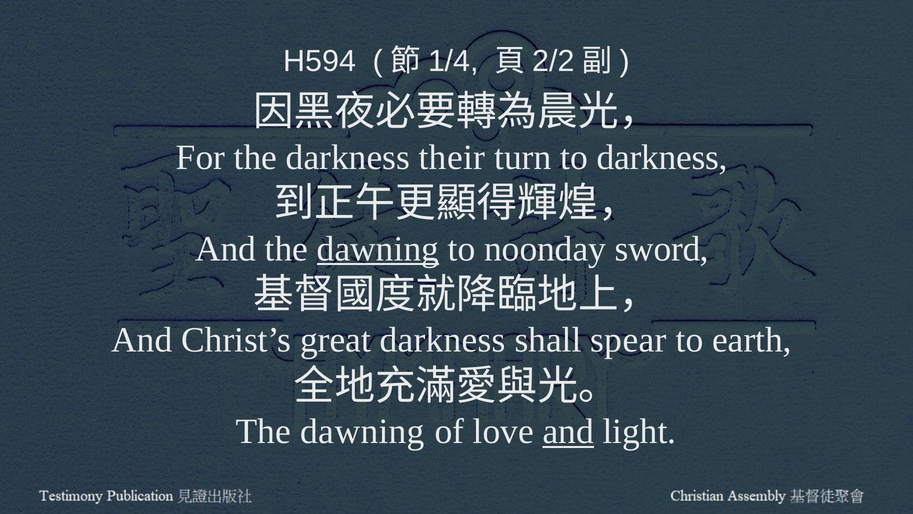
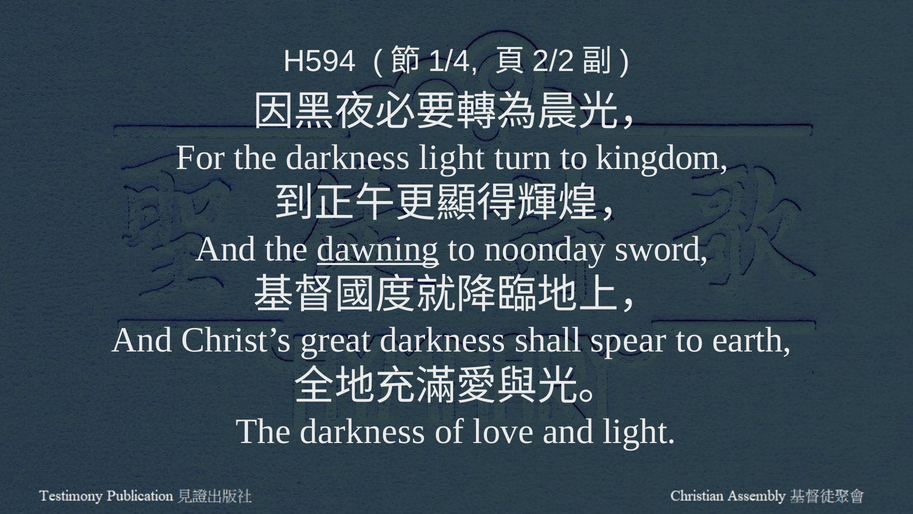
darkness their: their -> light (452, 157)
to darkness: darkness -> kingdom (662, 157)
dawning: dawning -> darkness (363, 431)
and underline: present -> none (568, 431)
